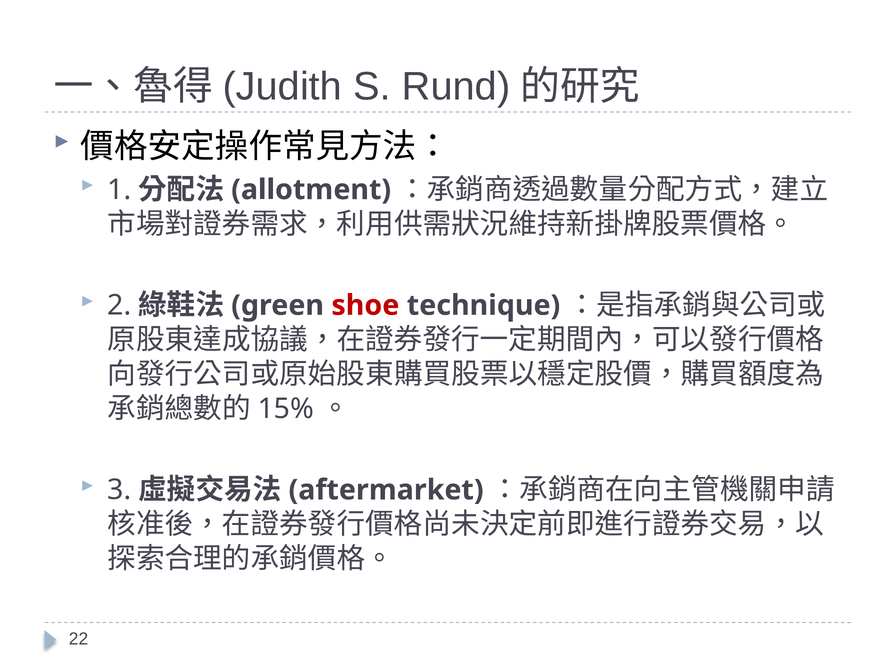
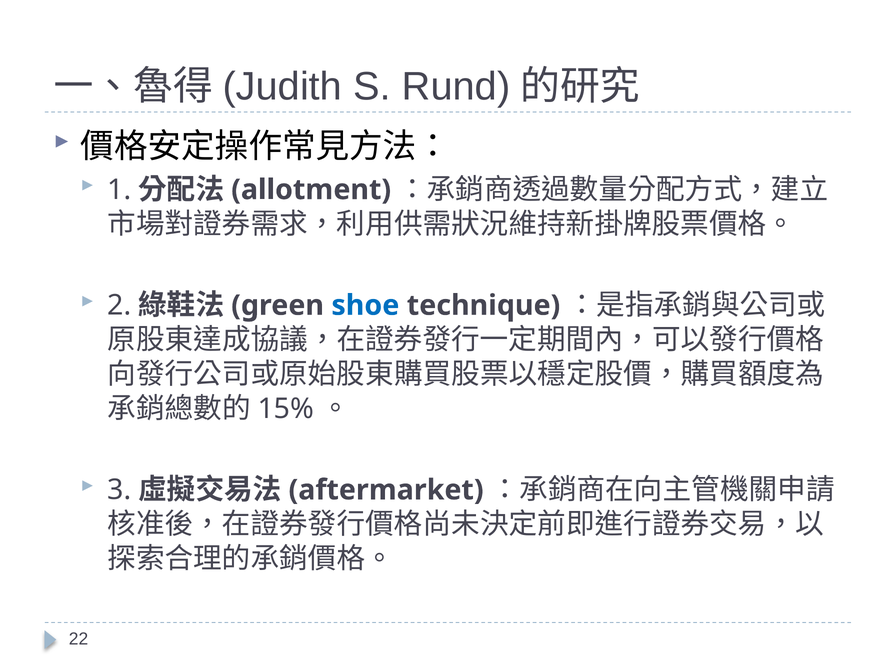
shoe colour: red -> blue (365, 305)
